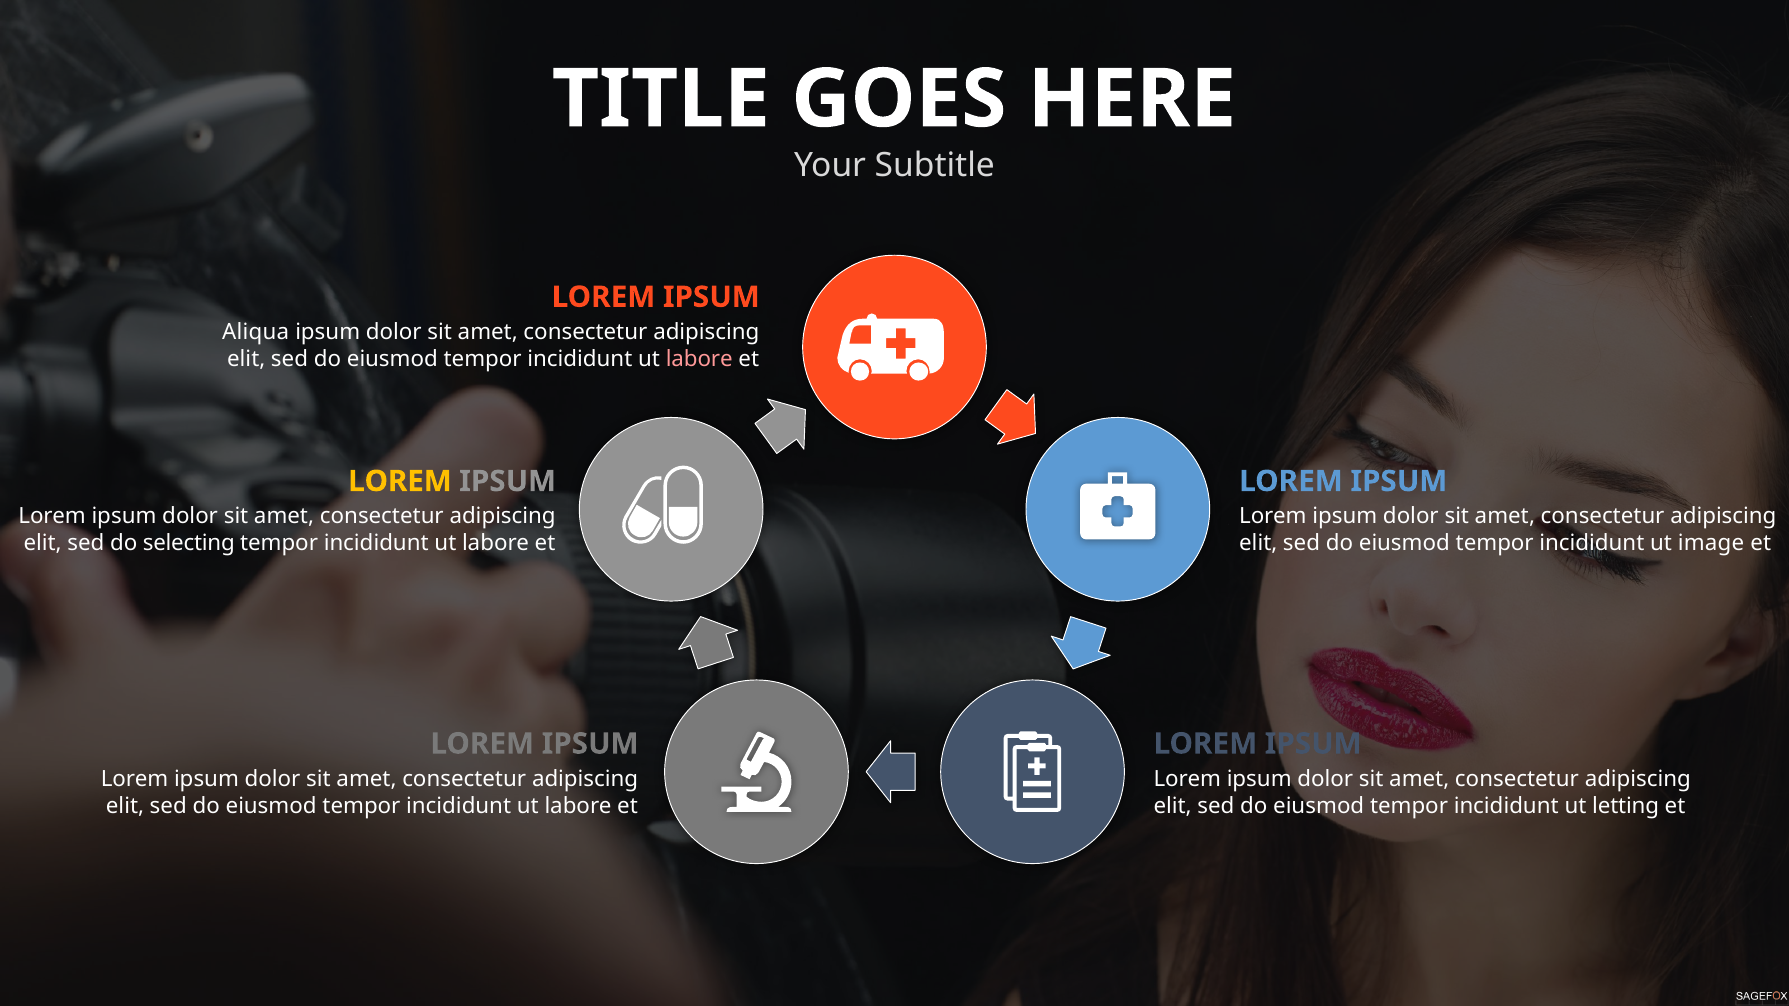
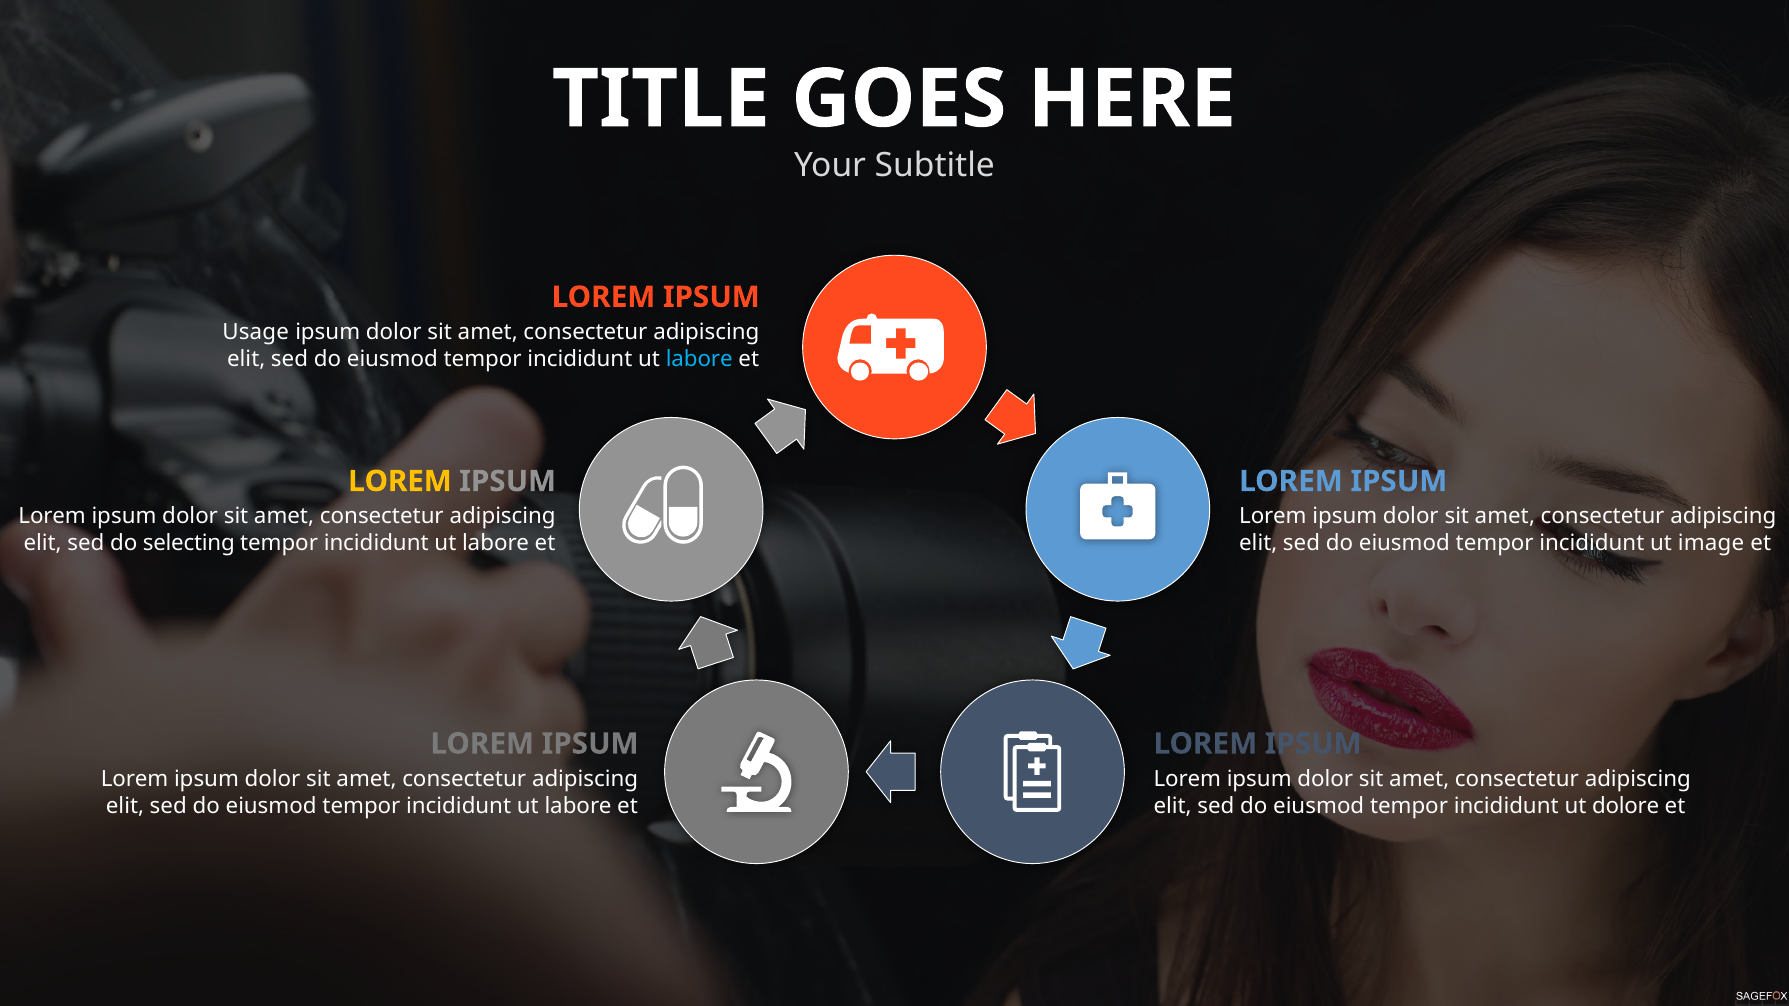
Aliqua: Aliqua -> Usage (256, 332)
labore colour: pink -> light blue (699, 359)
letting: letting -> dolore (1626, 806)
